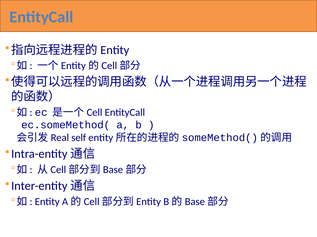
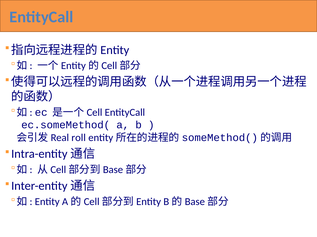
self: self -> roll (79, 138)
